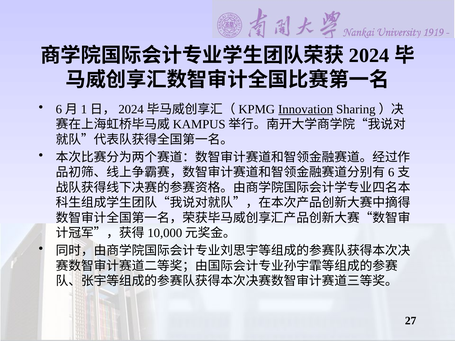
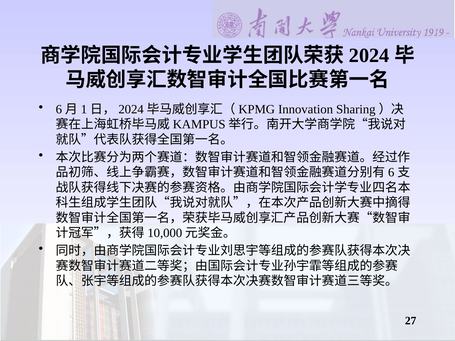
Innovation underline: present -> none (306, 109)
